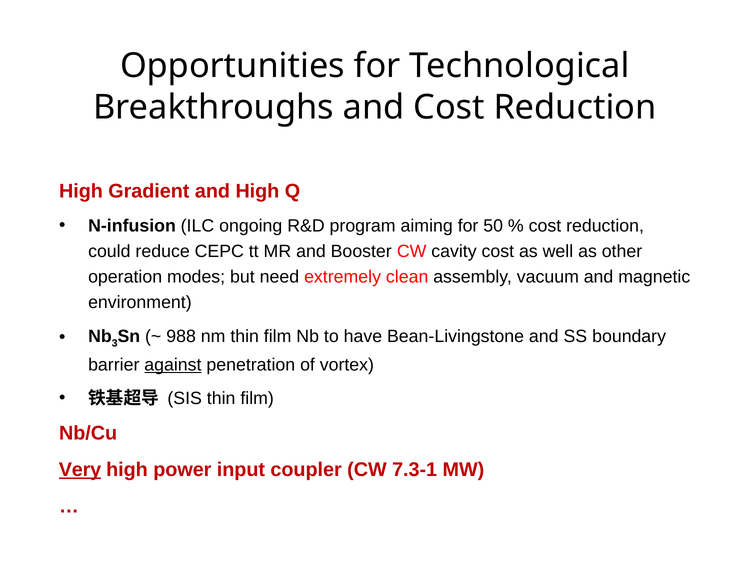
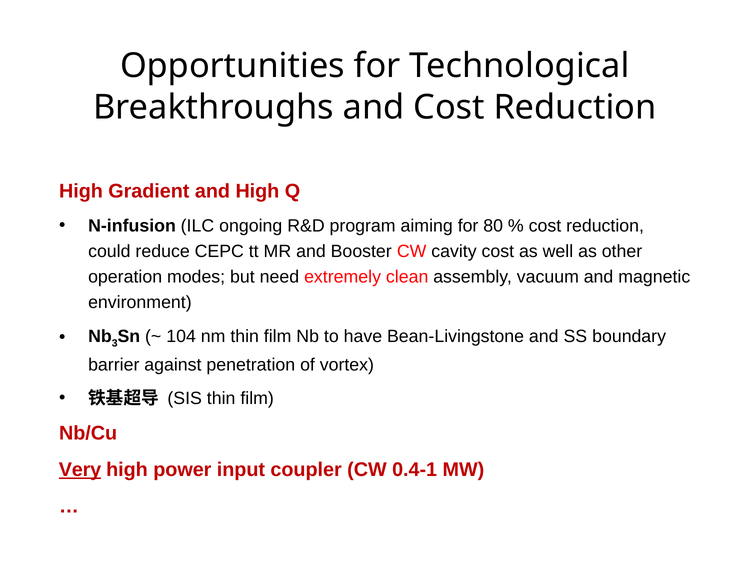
50: 50 -> 80 (493, 226)
988: 988 -> 104 (181, 336)
against underline: present -> none (173, 365)
7.3-1: 7.3-1 -> 0.4-1 (415, 469)
